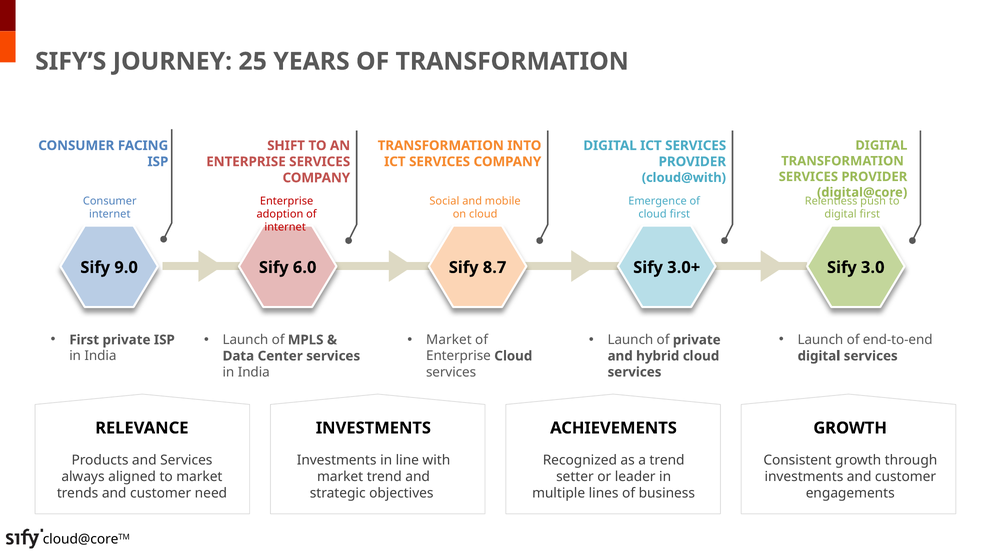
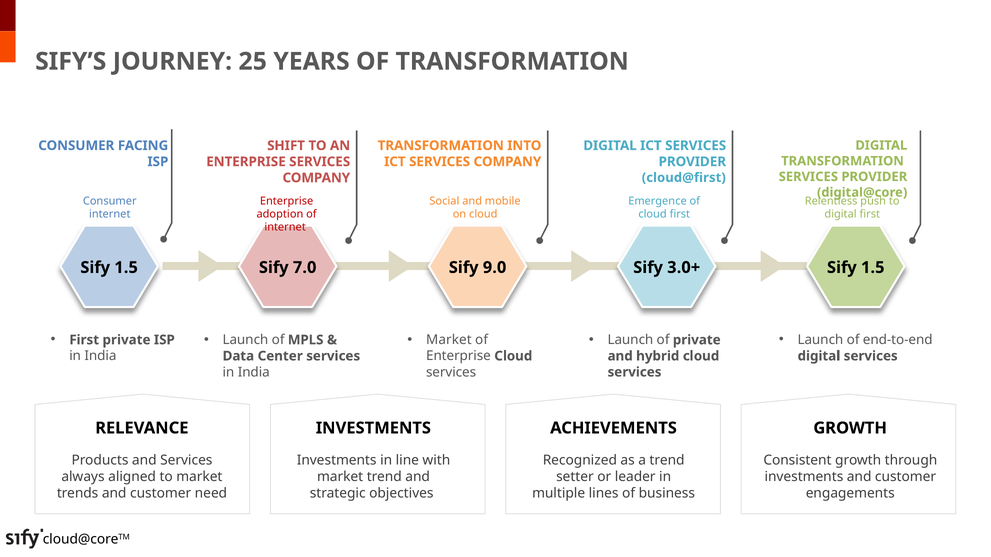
cloud@with: cloud@with -> cloud@first (684, 178)
9.0: 9.0 -> 1.5 (126, 268)
6.0: 6.0 -> 7.0 (305, 268)
8.7: 8.7 -> 9.0 (495, 268)
3.0+ Sify 3.0: 3.0 -> 1.5 (873, 268)
